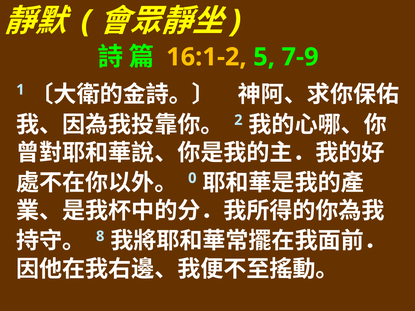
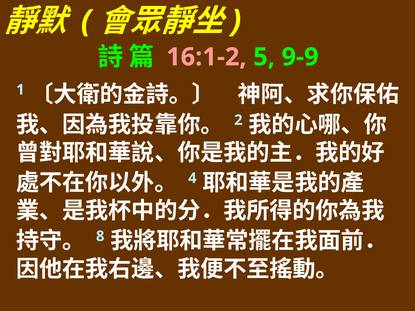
16:1-2 colour: yellow -> pink (206, 57)
7-9: 7-9 -> 9-9 (300, 57)
0: 0 -> 4 (192, 178)
